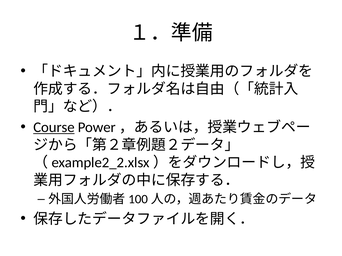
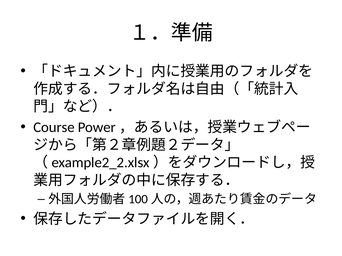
Course underline: present -> none (54, 128)
